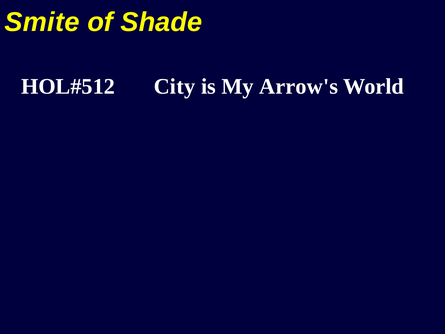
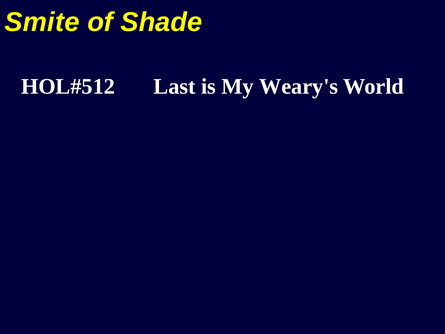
City: City -> Last (175, 86)
Arrow's: Arrow's -> Weary's (299, 86)
